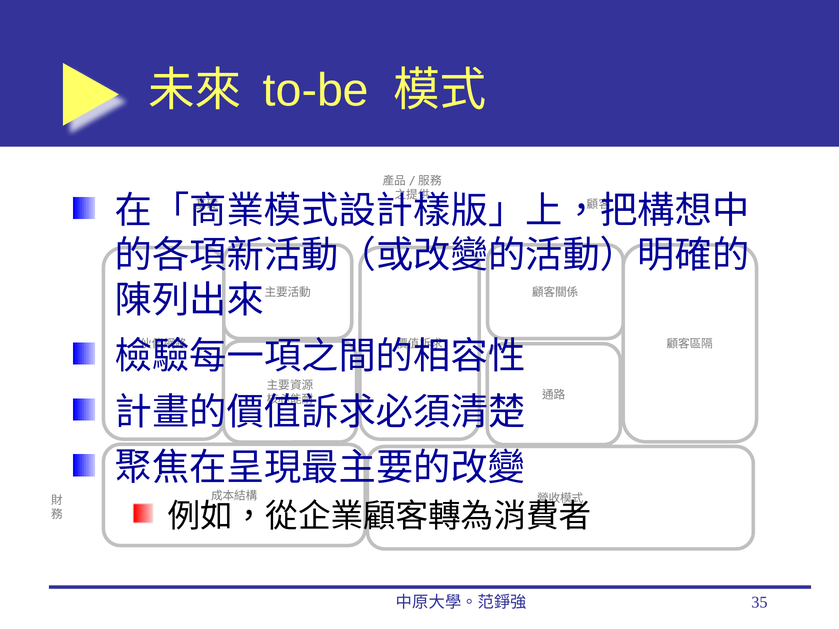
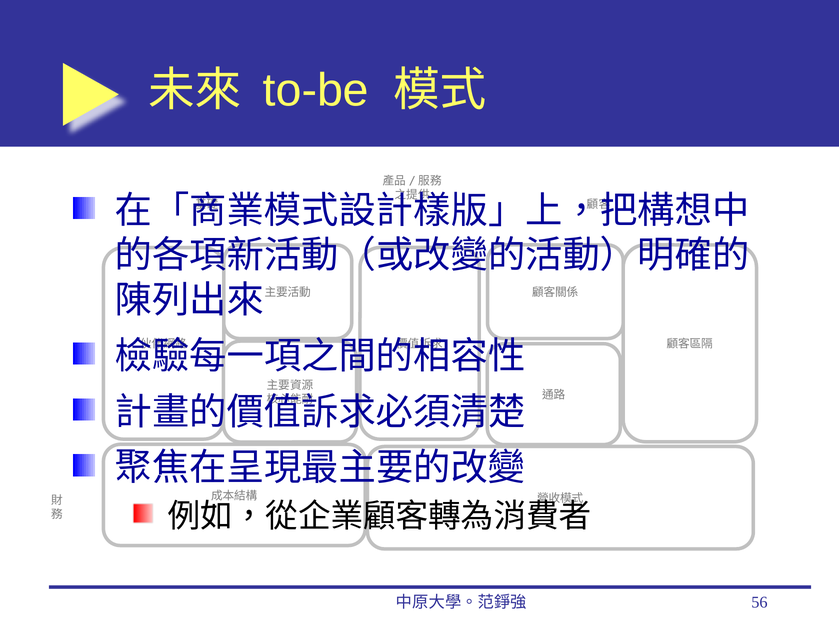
35: 35 -> 56 (759, 602)
